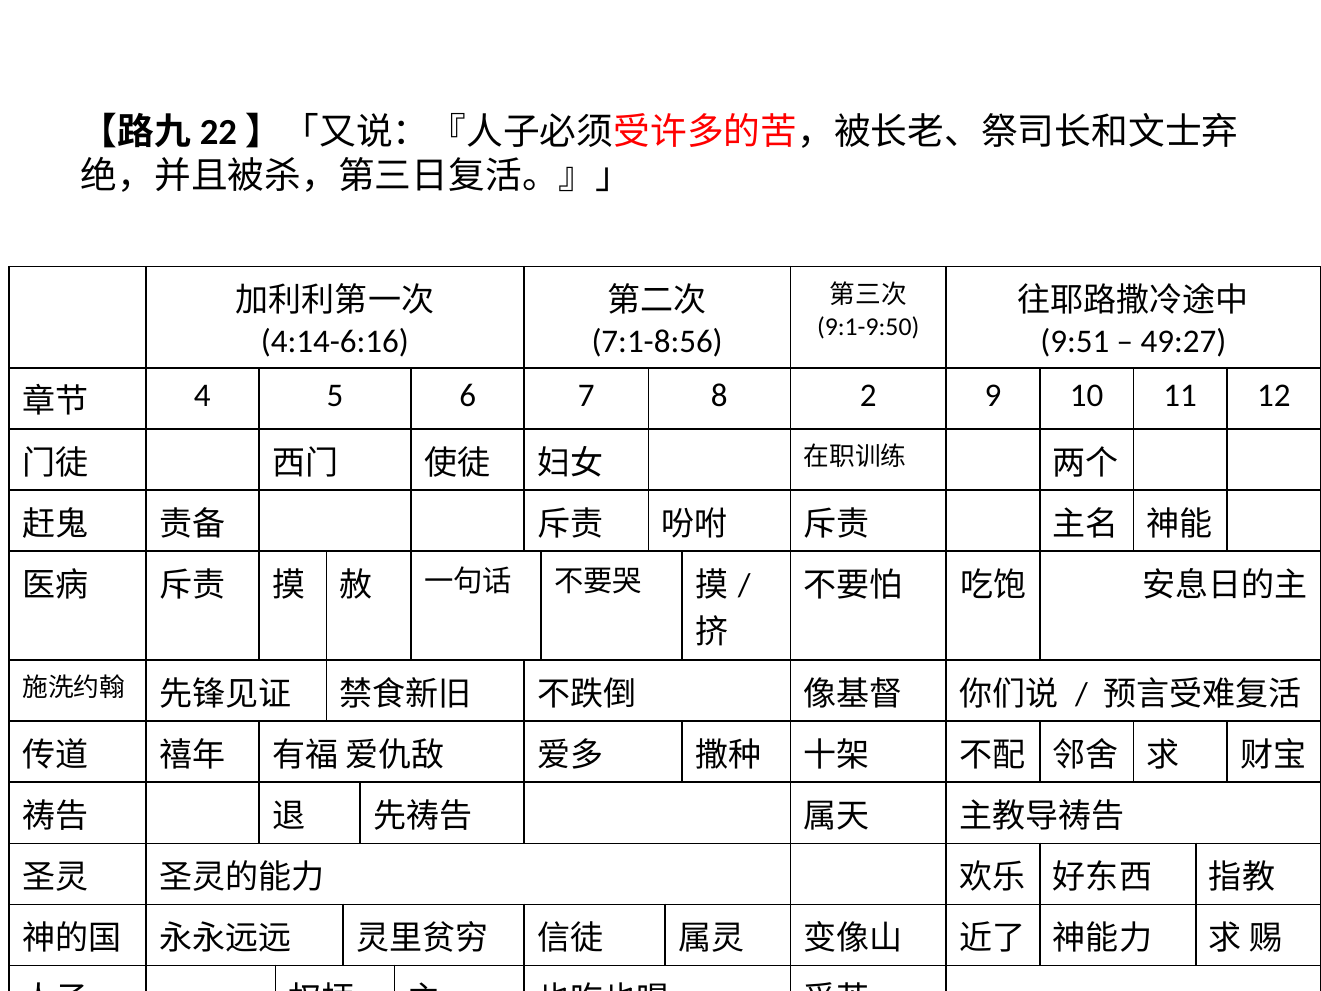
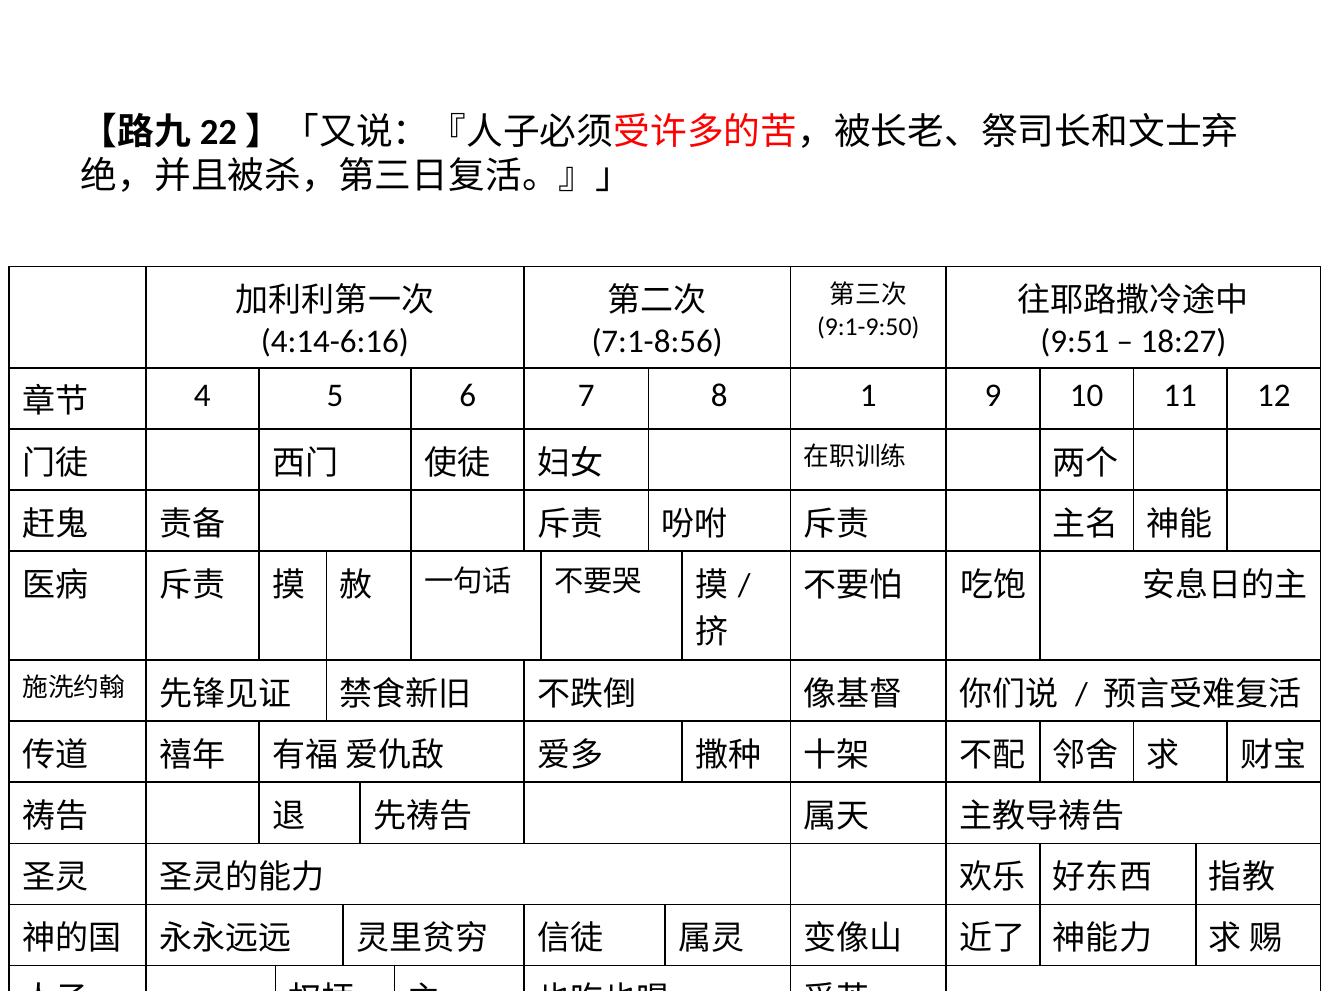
49:27: 49:27 -> 18:27 (1183, 342)
2: 2 -> 1 (868, 395)
